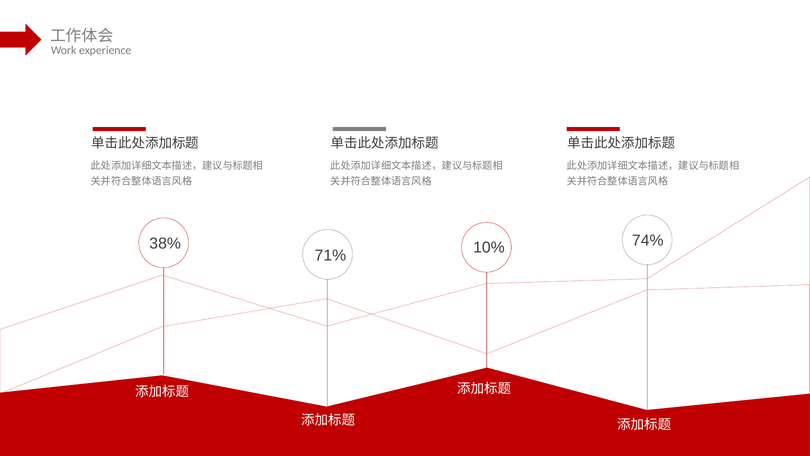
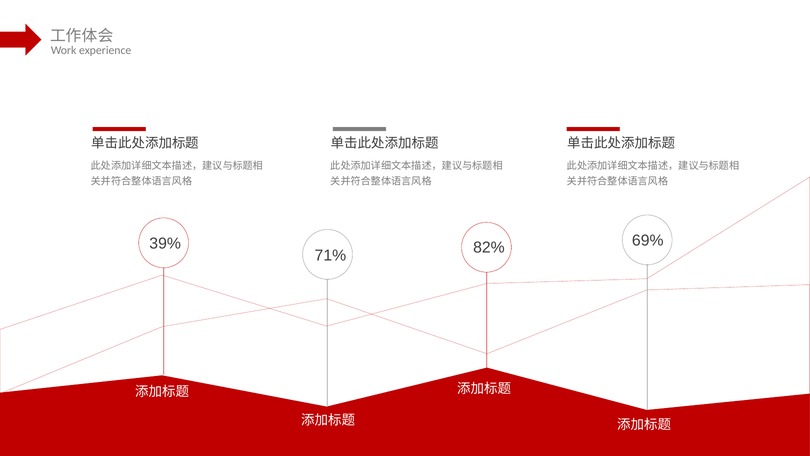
74%: 74% -> 69% (648, 240)
38%: 38% -> 39% (165, 243)
10%: 10% -> 82% (489, 247)
